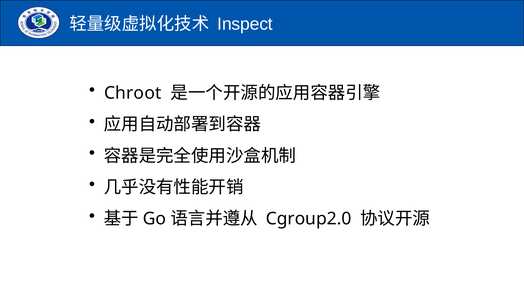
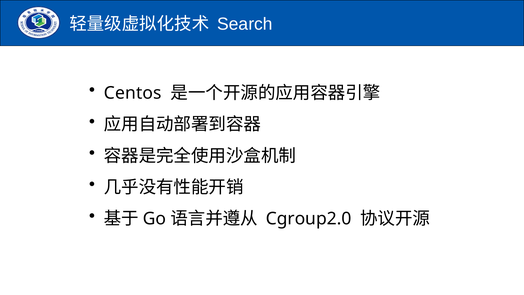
Inspect: Inspect -> Search (245, 24)
Chroot: Chroot -> Centos (133, 93)
